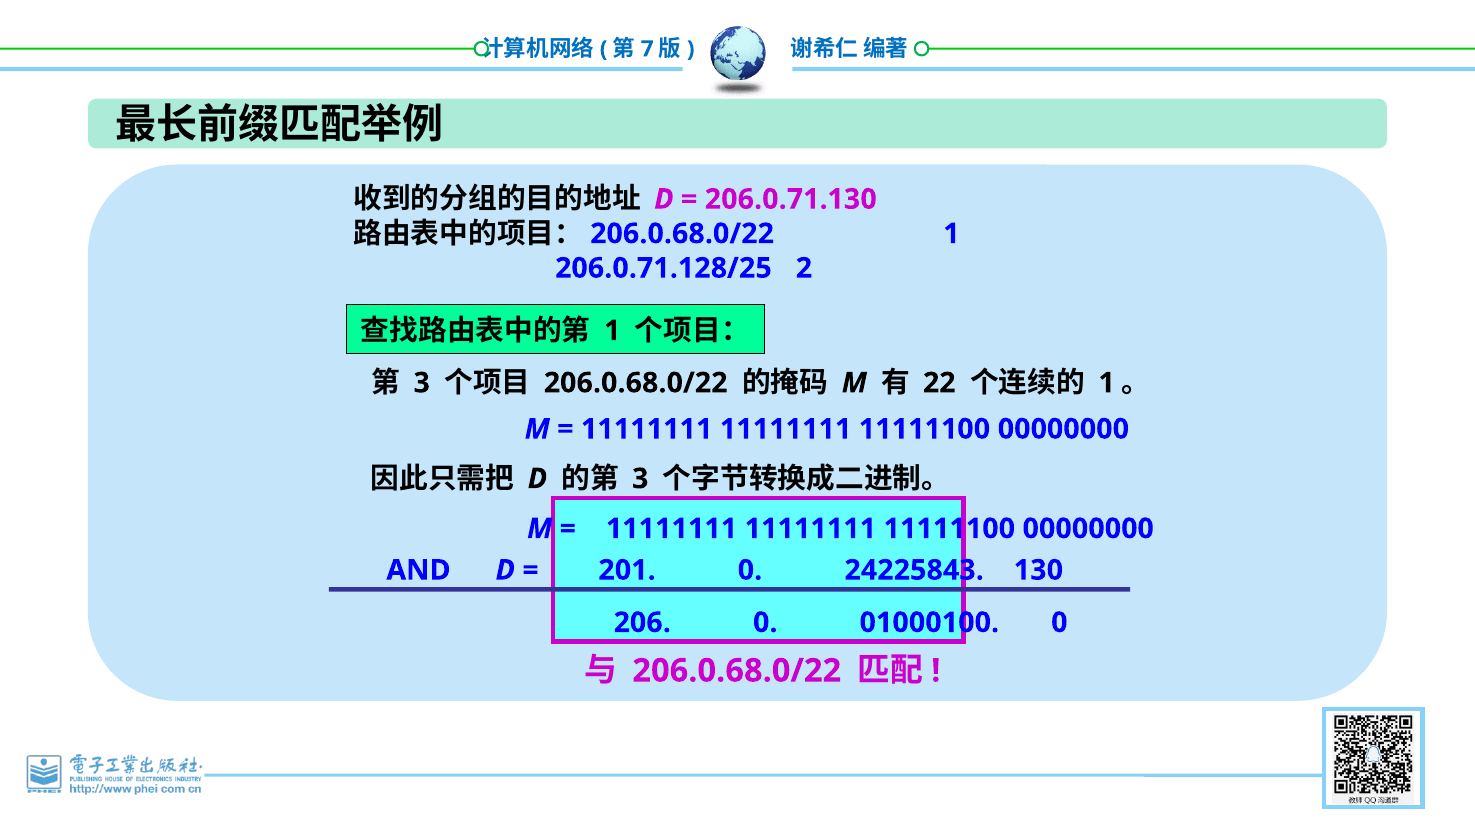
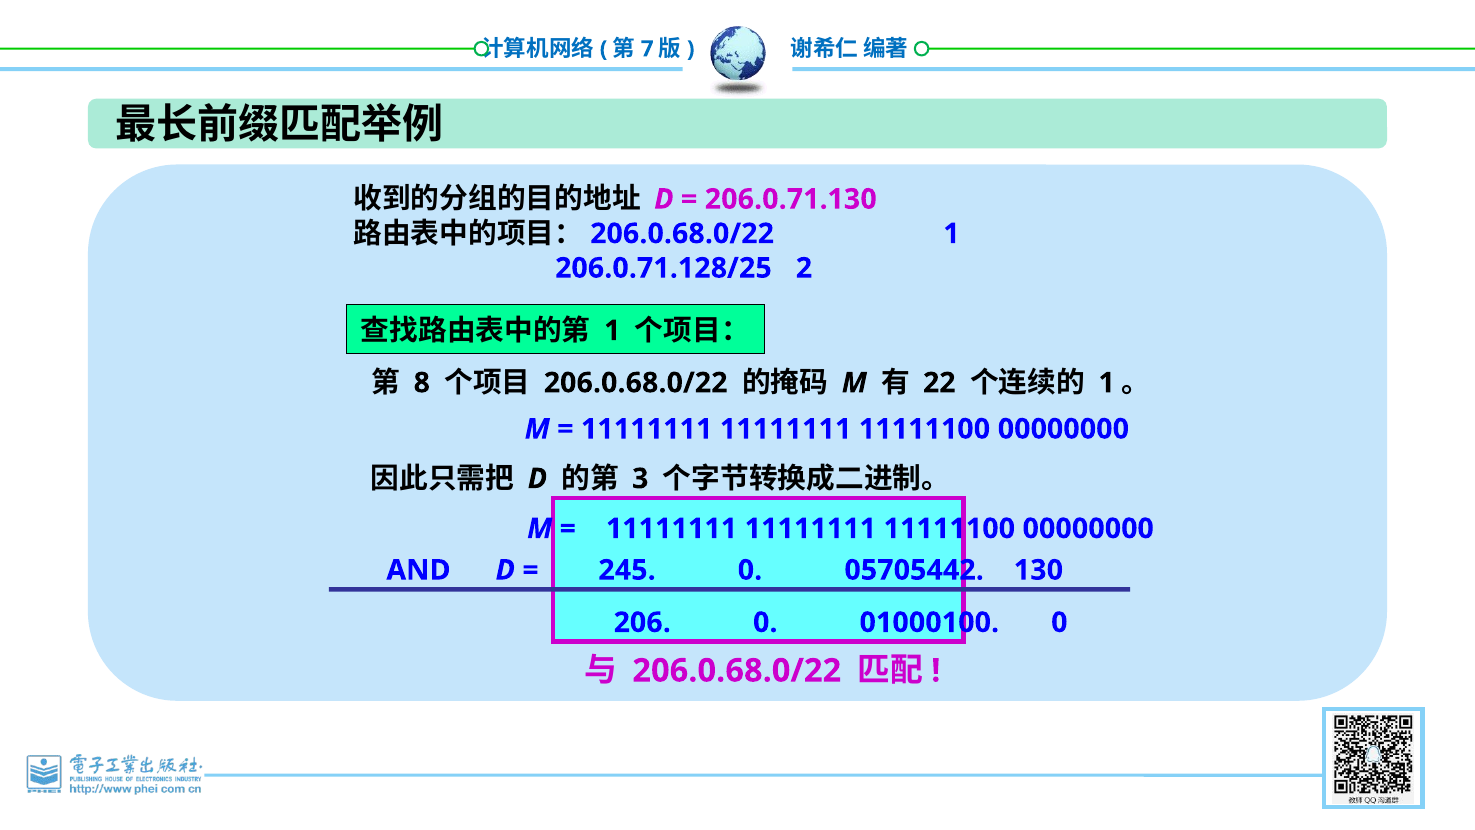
3: 3 -> 8 (422, 383)
201: 201 -> 245 (627, 570)
24225843: 24225843 -> 05705442 (914, 570)
